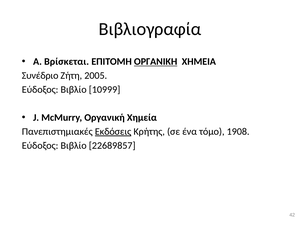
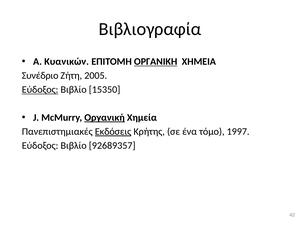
Βρίσκεται: Βρίσκεται -> Κυανικών (67, 62)
Εύδοξος underline: none -> present (40, 90)
10999: 10999 -> 15350 (105, 90)
Οργανική underline: none -> present (105, 118)
1908: 1908 -> 1997 (238, 132)
22689857: 22689857 -> 92689357 (112, 146)
